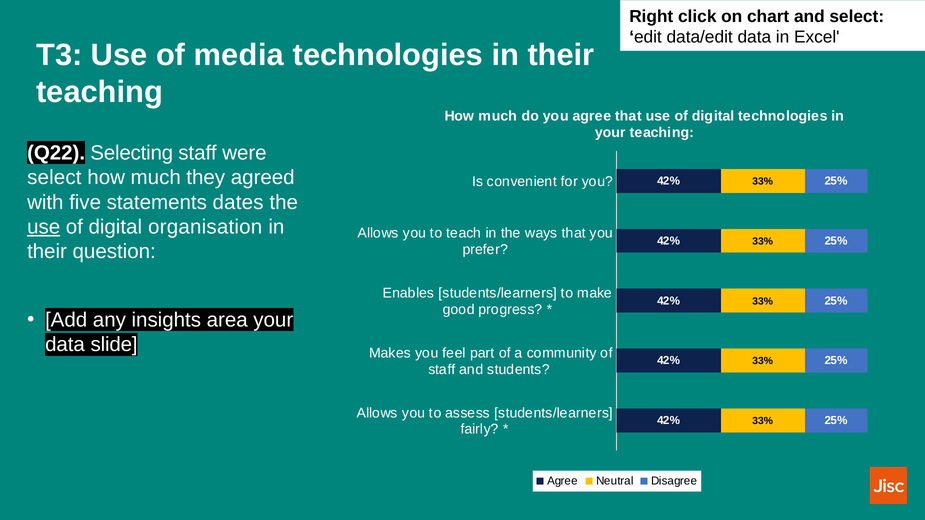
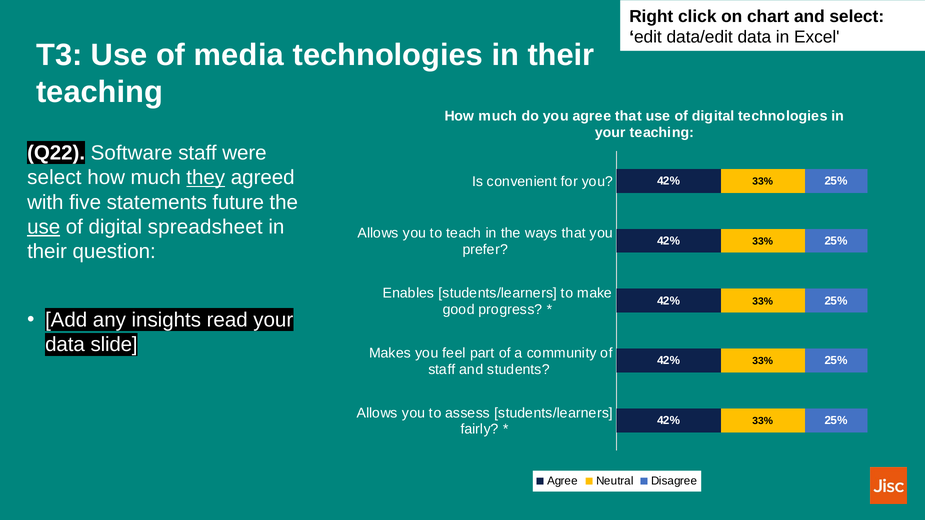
Selecting: Selecting -> Software (132, 153)
they underline: none -> present (206, 178)
dates: dates -> future (238, 202)
organisation: organisation -> spreadsheet (205, 227)
area: area -> read (227, 320)
